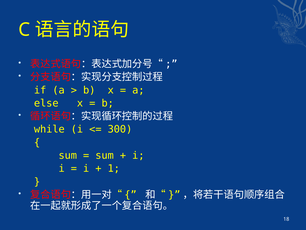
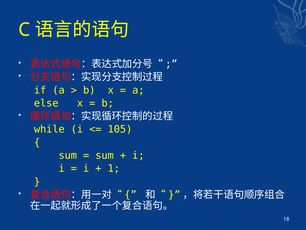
300: 300 -> 105 (120, 129)
